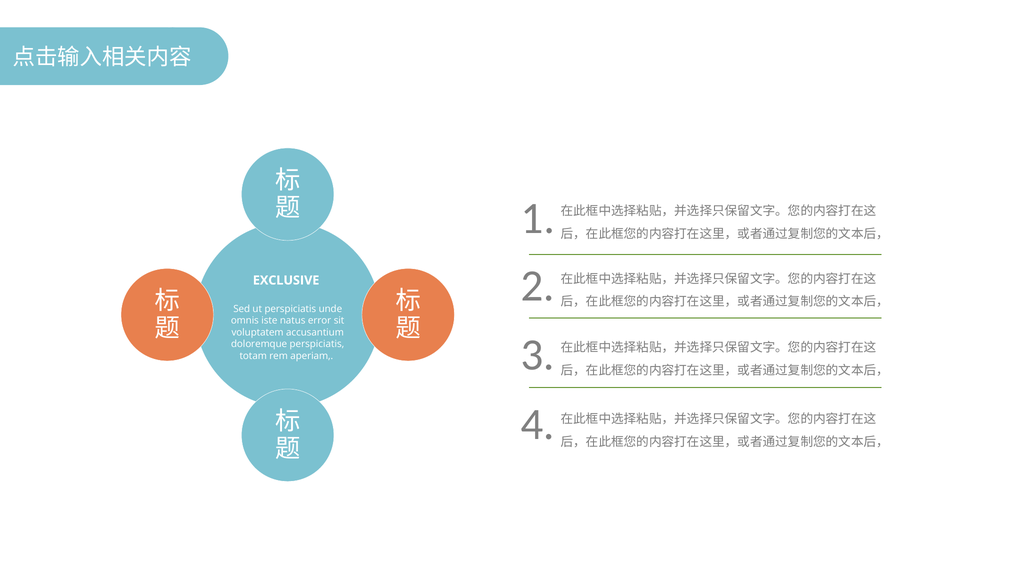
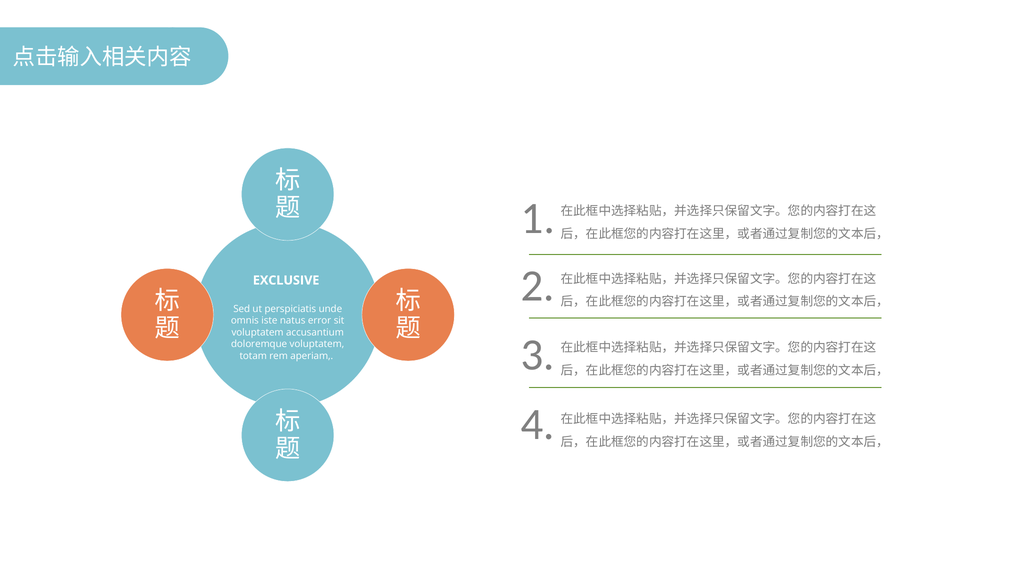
doloremque perspiciatis: perspiciatis -> voluptatem (317, 344)
